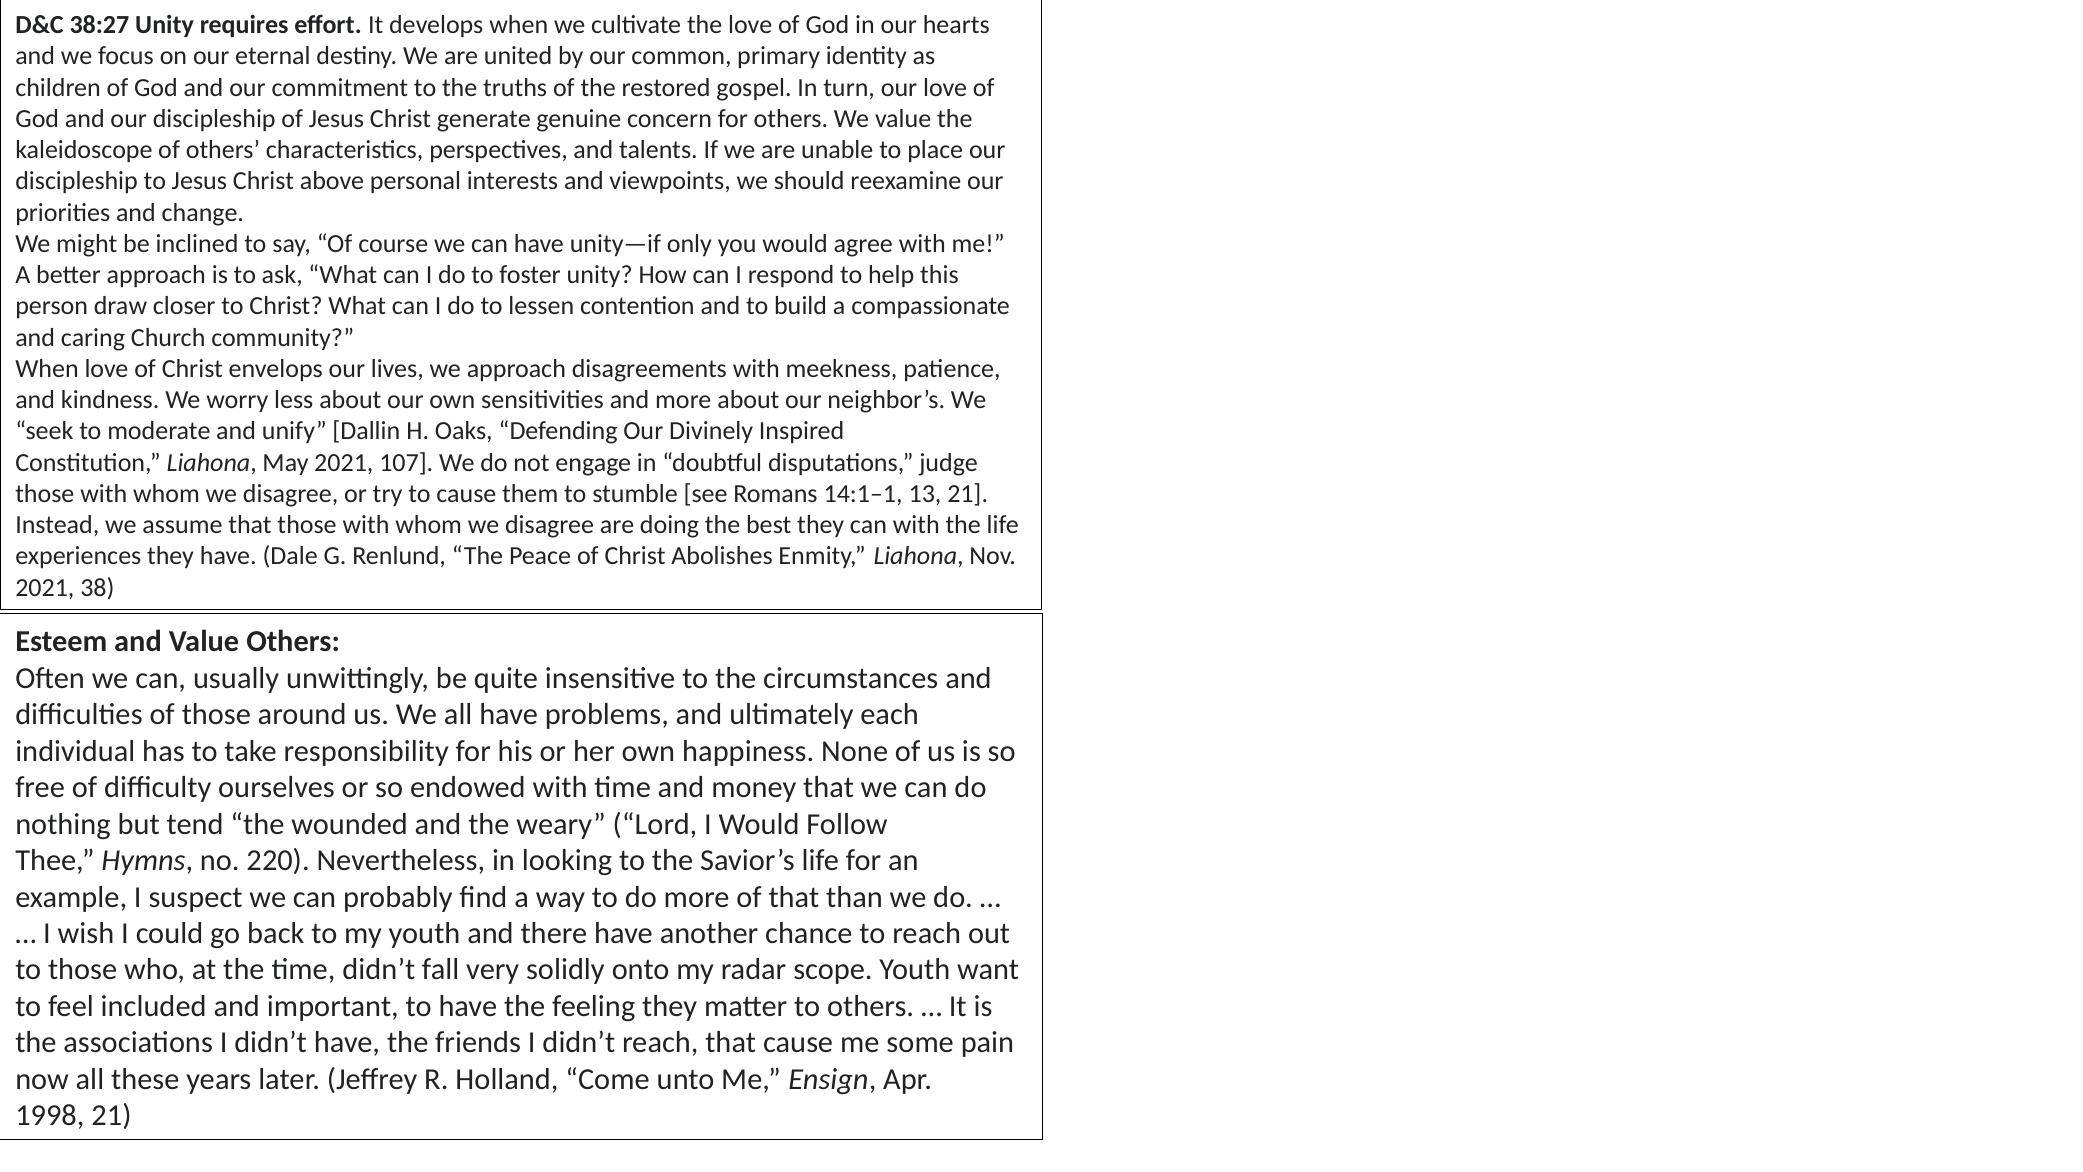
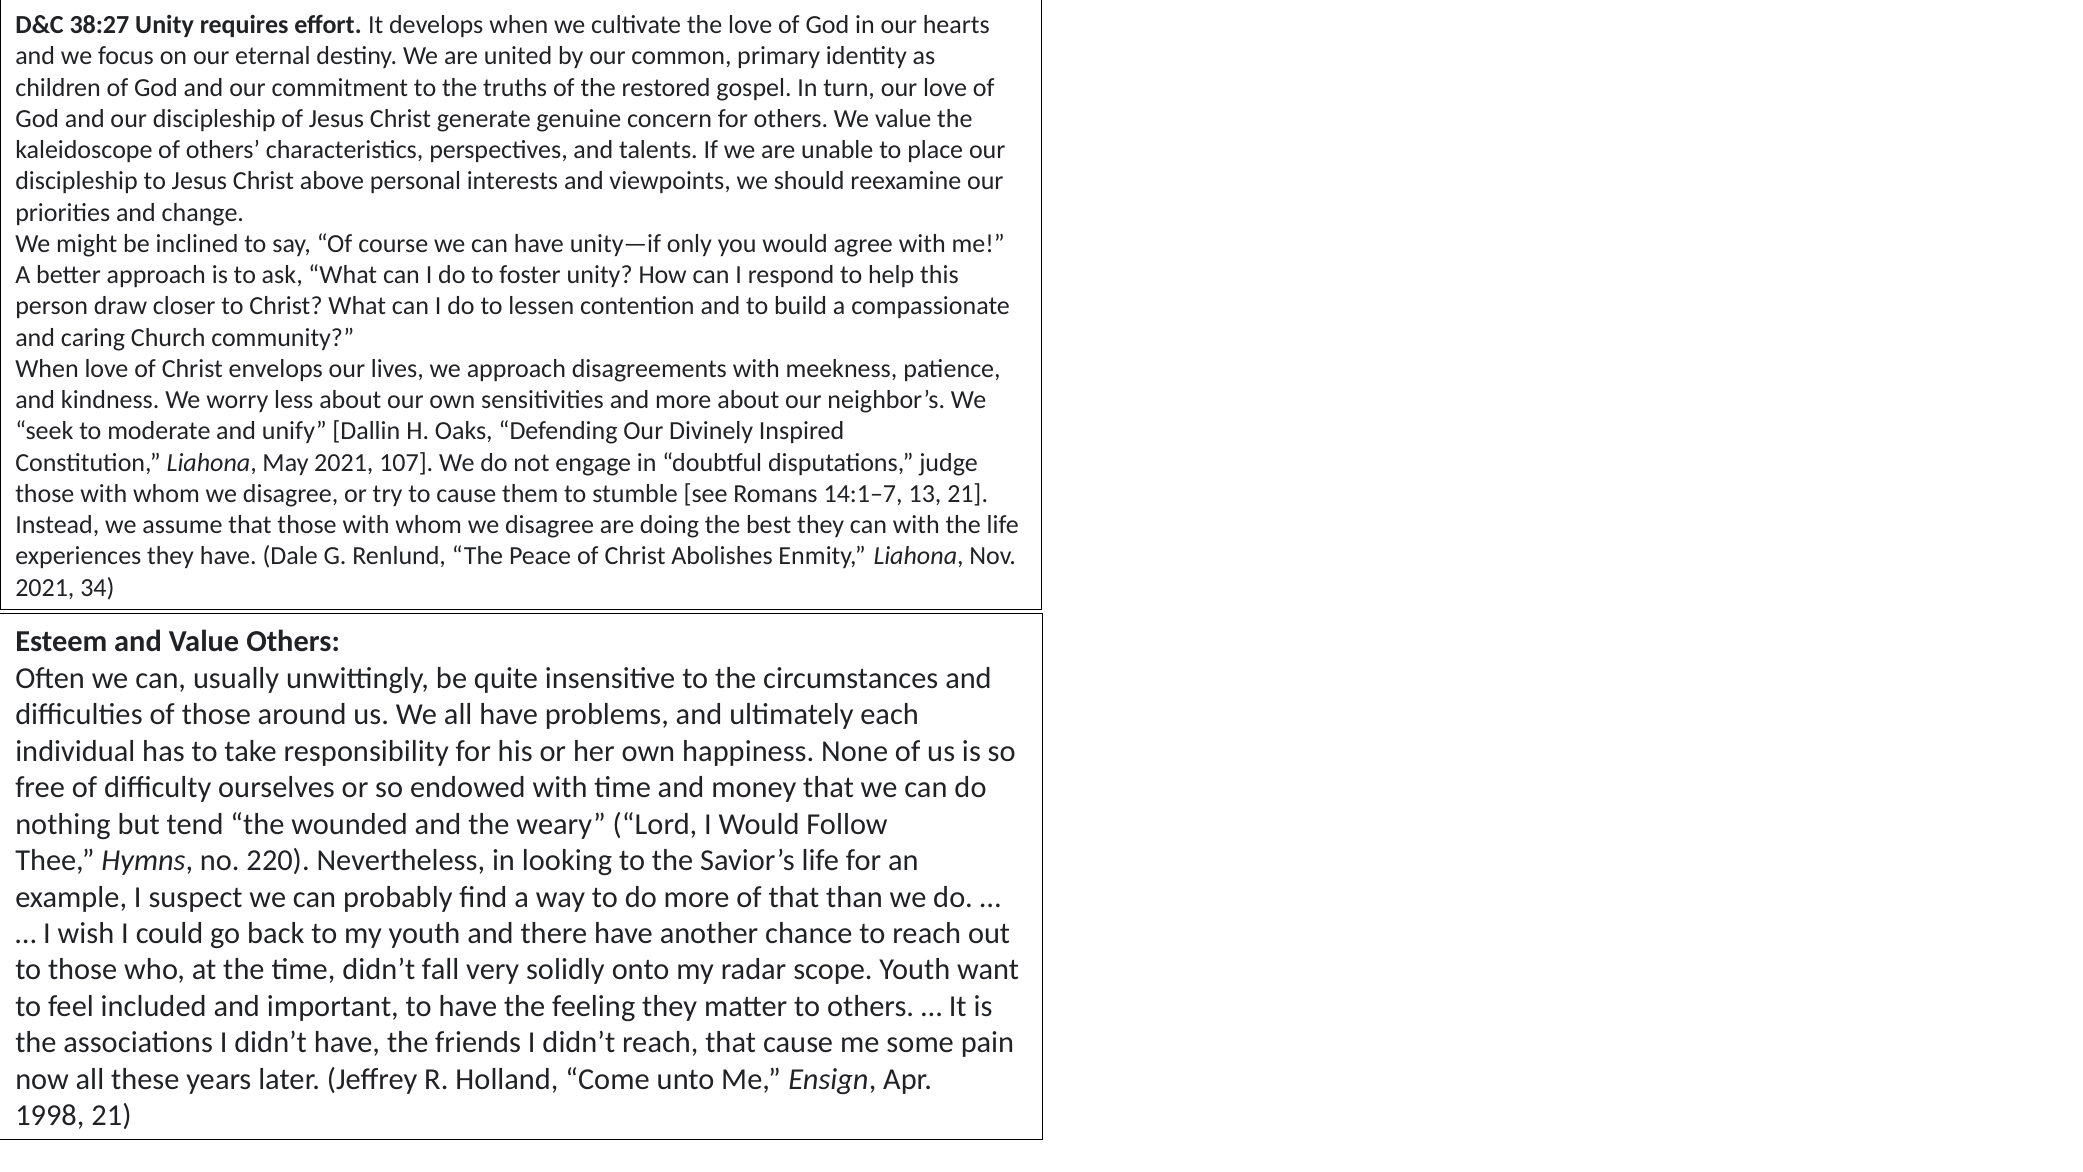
14:1–1: 14:1–1 -> 14:1–7 (863, 494)
38: 38 -> 34 (97, 587)
